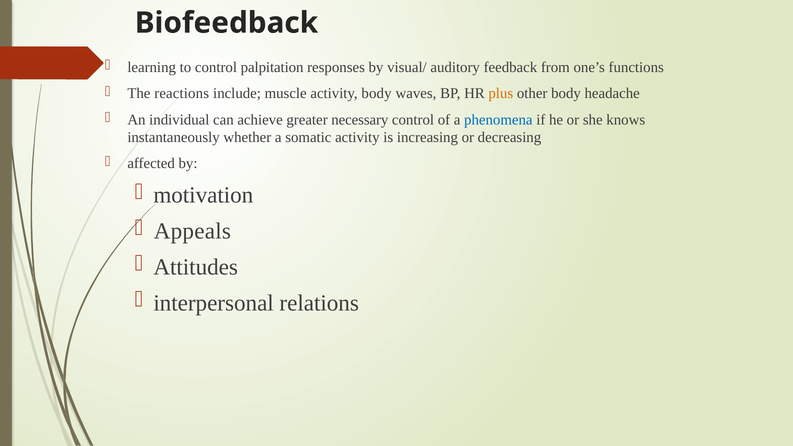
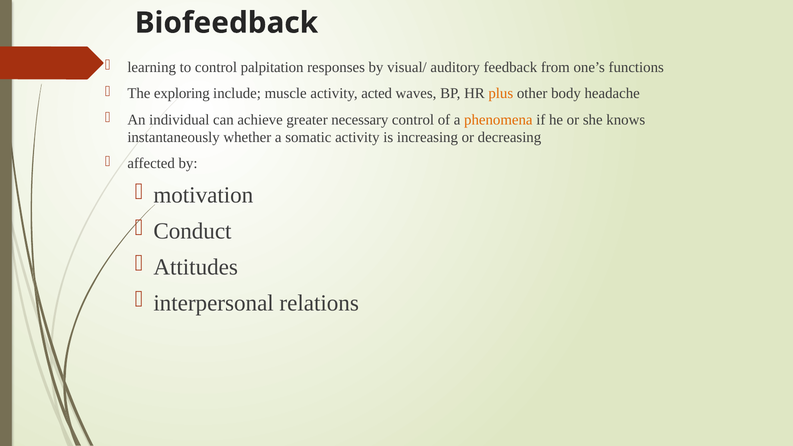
reactions: reactions -> exploring (182, 94)
activity body: body -> acted (377, 94)
phenomena colour: blue -> orange (498, 120)
Appeals: Appeals -> Conduct (192, 231)
